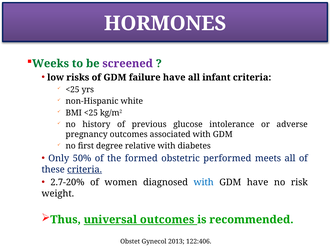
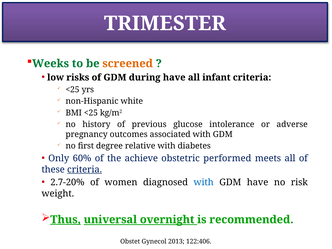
HORMONES: HORMONES -> TRIMESTER (165, 23)
screened colour: purple -> orange (128, 64)
failure: failure -> during (145, 77)
50%: 50% -> 60% (82, 158)
formed: formed -> achieve (141, 158)
Thus underline: none -> present (66, 220)
universal outcomes: outcomes -> overnight (167, 220)
